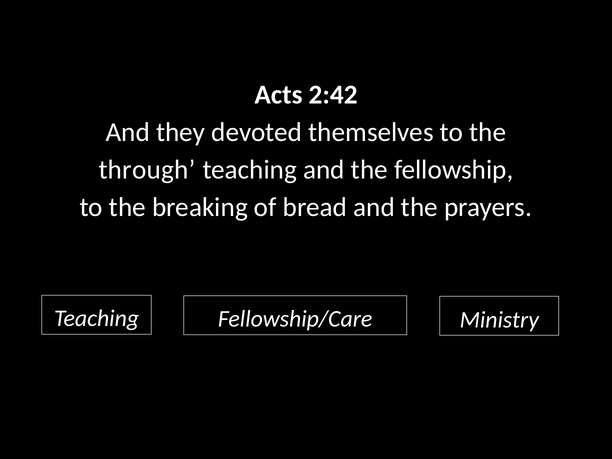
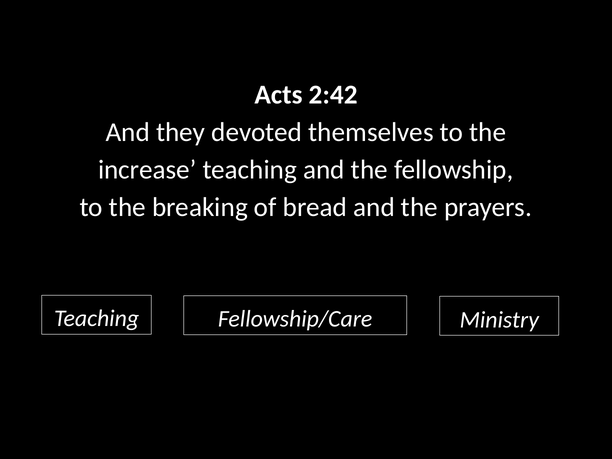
through: through -> increase (147, 170)
